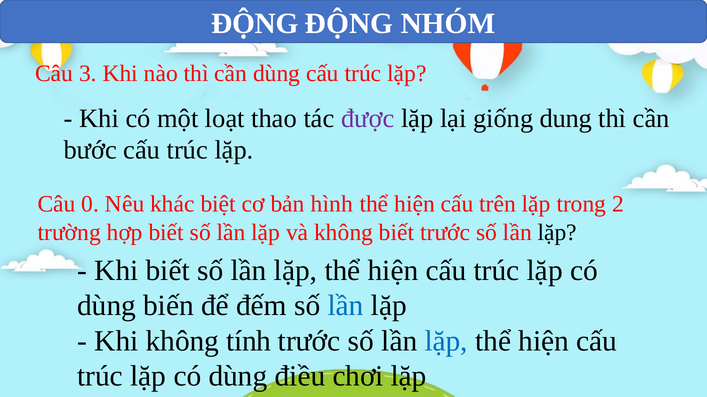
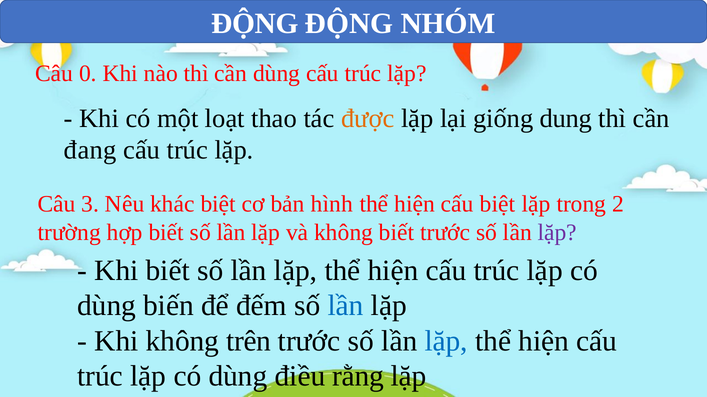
3: 3 -> 0 (88, 74)
được colour: purple -> orange (368, 118)
bước: bước -> đang (90, 150)
0: 0 -> 3 (90, 204)
cấu trên: trên -> biệt (498, 204)
lặp colour: black -> purple (557, 233)
tính: tính -> trên (249, 341)
chơi: chơi -> rằng (358, 377)
